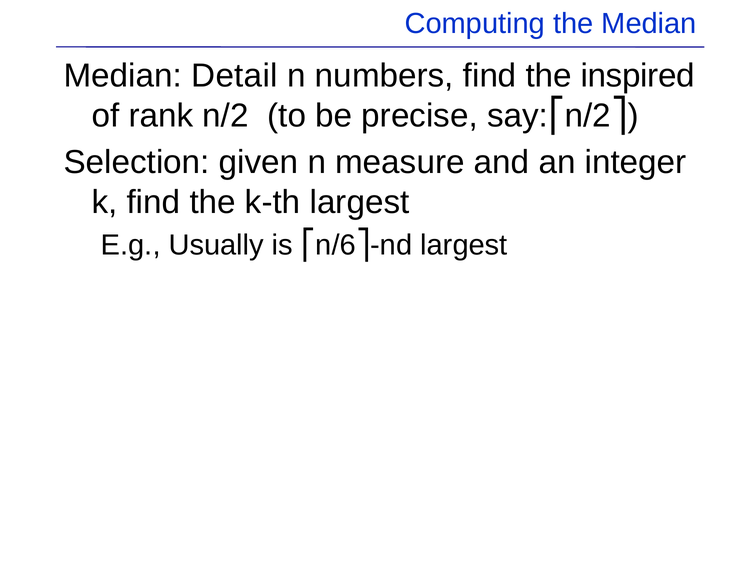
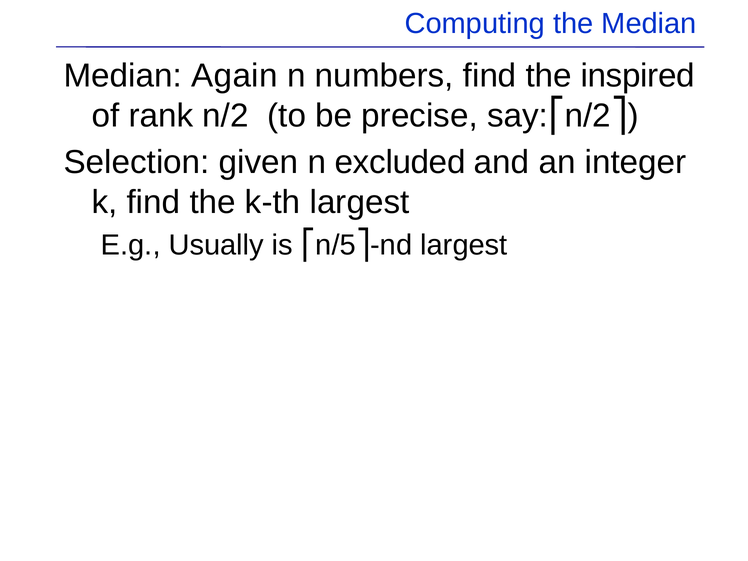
Detail: Detail -> Again (234, 76)
measure: measure -> excluded (400, 162)
n/6: n/6 -> n/5 (336, 245)
